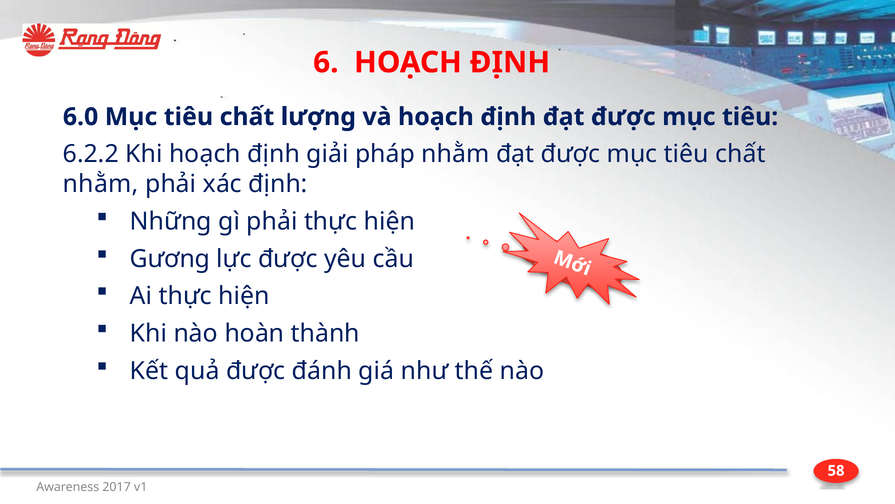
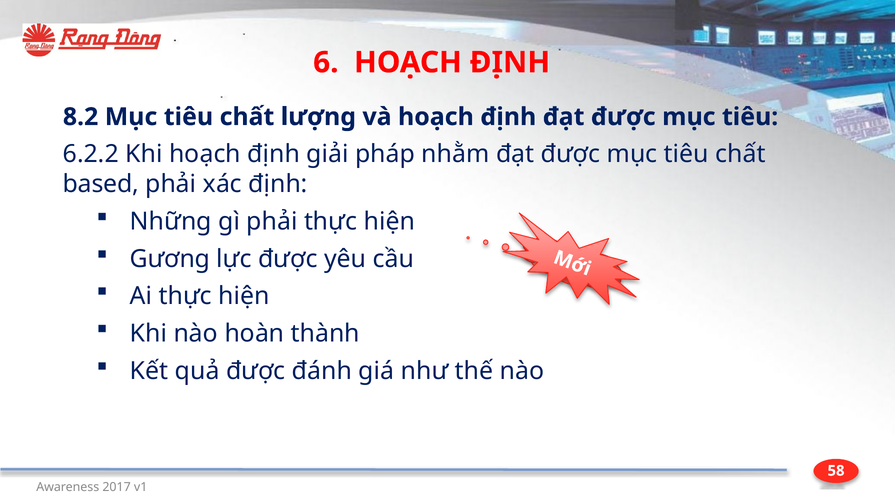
6.0: 6.0 -> 8.2 (81, 117)
nhằm: nhằm -> based (101, 184)
